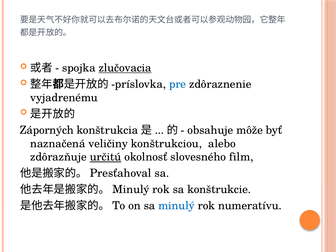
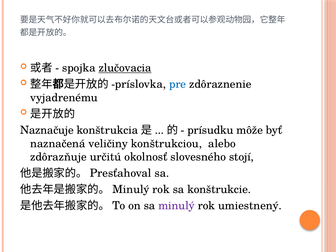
Záporných: Záporných -> Naznačuje (47, 130)
obsahuje: obsahuje -> prísudku (210, 130)
určitú underline: present -> none (106, 157)
film: film -> stojí (241, 157)
minulý colour: blue -> purple (177, 206)
numeratívu: numeratívu -> umiestnený (250, 206)
